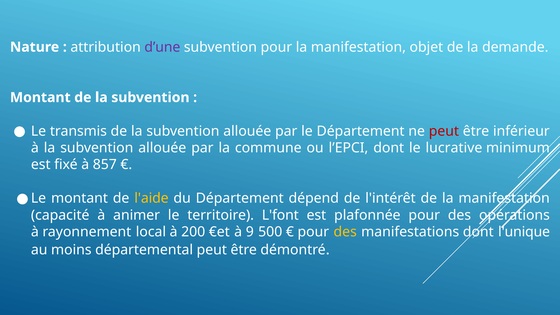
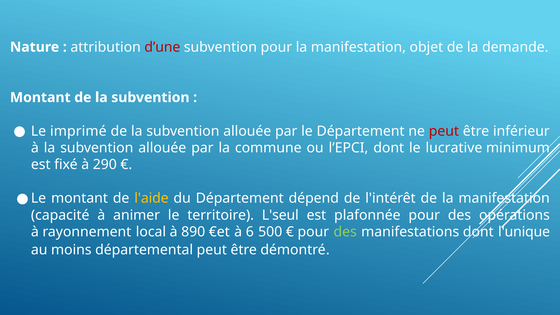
d’une colour: purple -> red (162, 47)
transmis: transmis -> imprimé (78, 131)
857: 857 -> 290 (105, 165)
L'font: L'font -> L'seul (280, 215)
200: 200 -> 890 (193, 232)
9: 9 -> 6 (250, 232)
des colour: yellow -> light green (345, 232)
